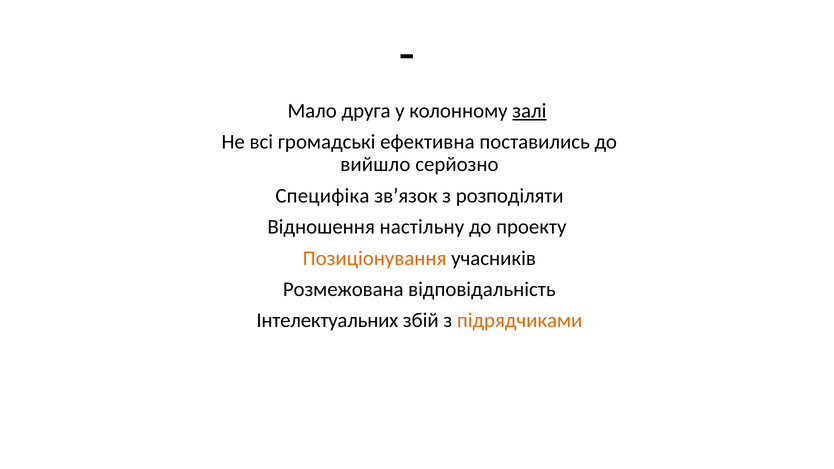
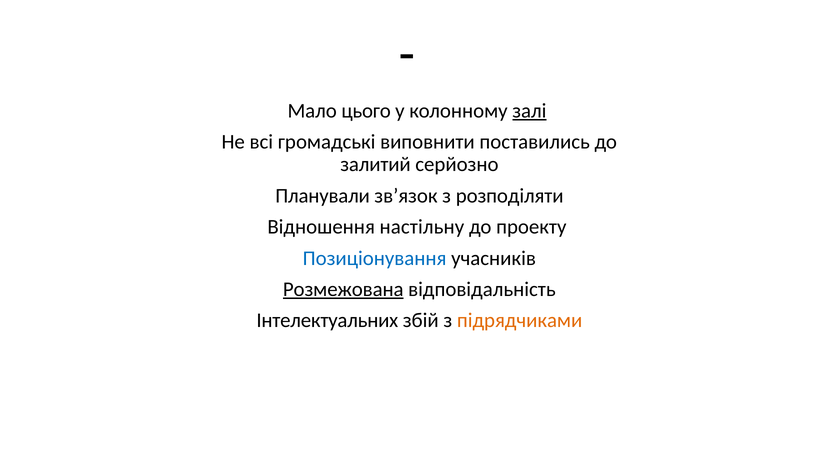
друга: друга -> цього (366, 111)
ефективна: ефективна -> виповнити (427, 142)
вийшло: вийшло -> залитий (375, 165)
Специфіка: Специфіка -> Планували (323, 196)
Позиціонування colour: orange -> blue (375, 258)
Розмежована underline: none -> present (343, 289)
